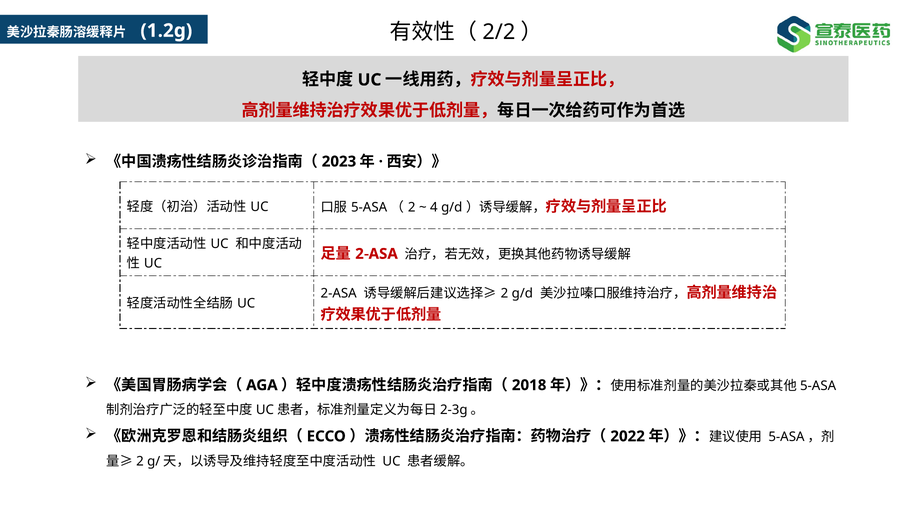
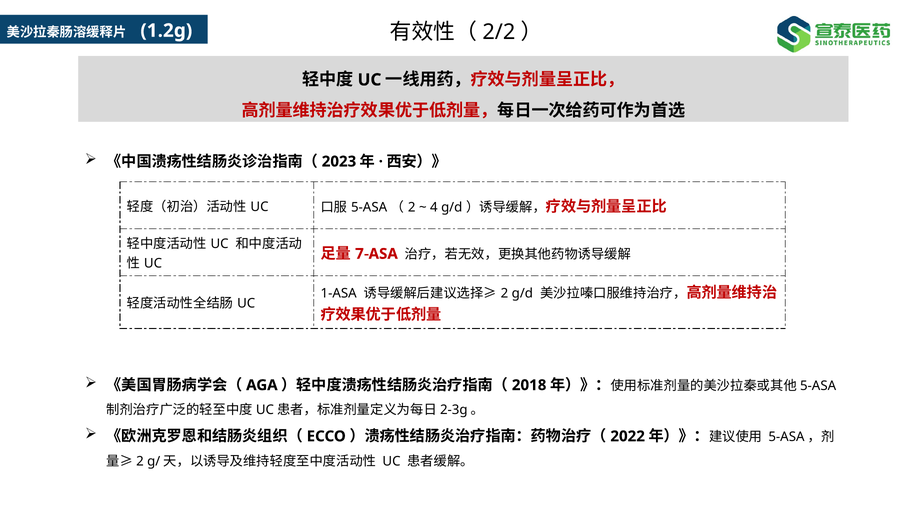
2⁃ASA: 2⁃ASA -> 7⁃ASA (377, 254)
2⁃ASA: 2⁃ASA -> 1⁃ASA (339, 293)
